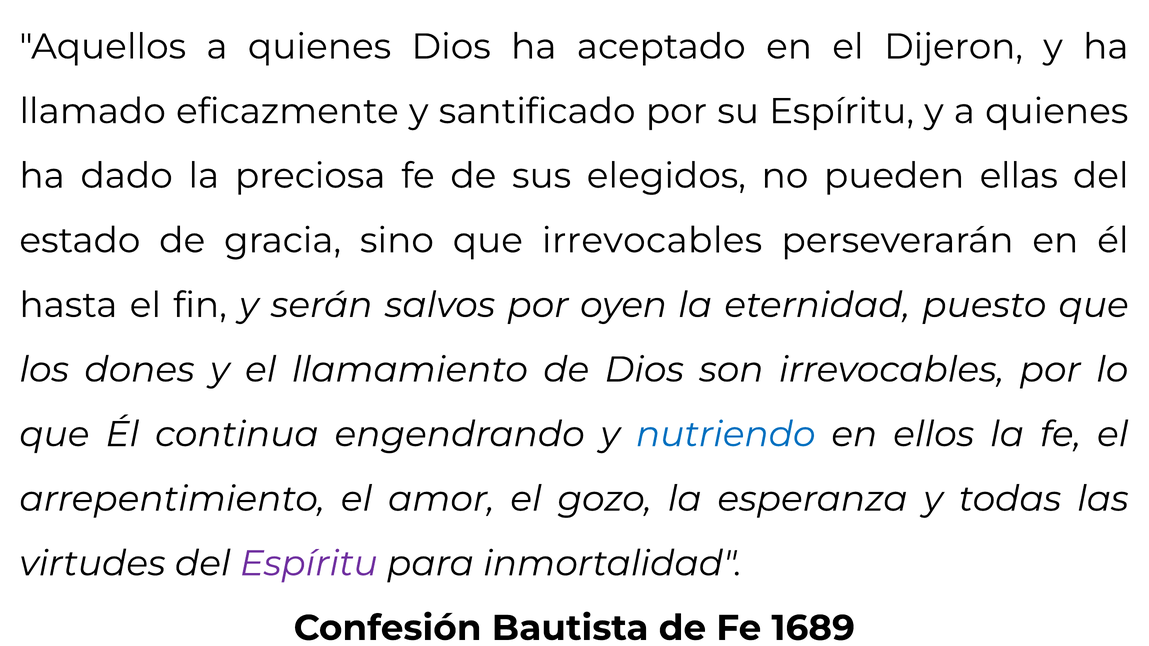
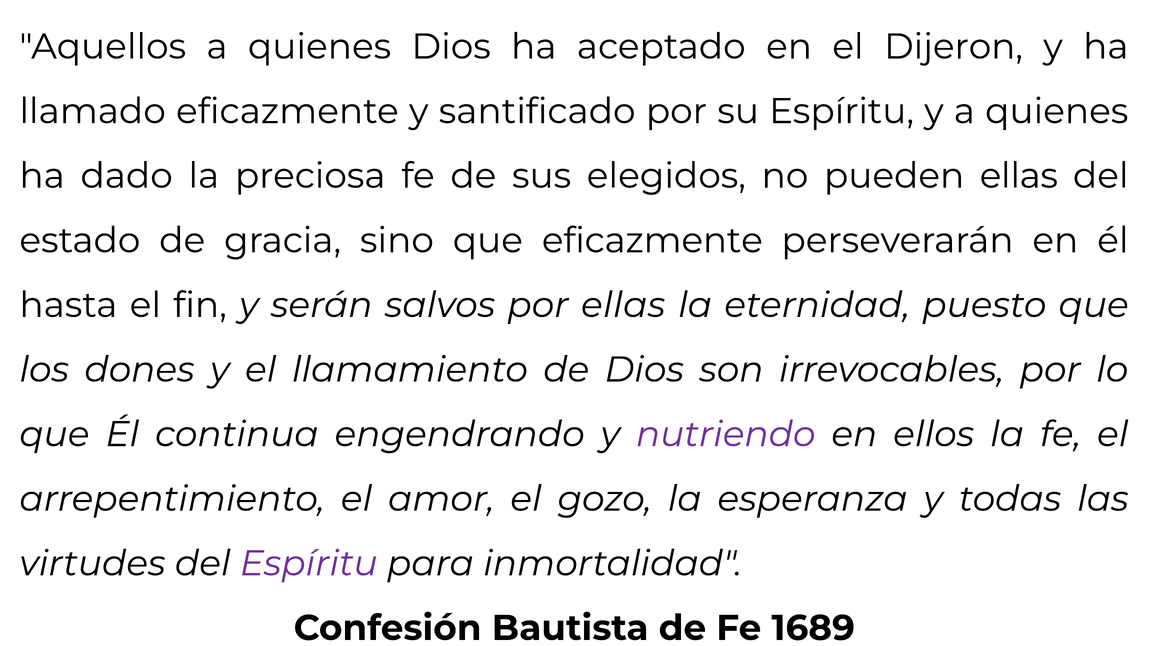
que irrevocables: irrevocables -> eficazmente (652, 241)
por oyen: oyen -> ellas (623, 305)
nutriendo colour: blue -> purple (726, 434)
